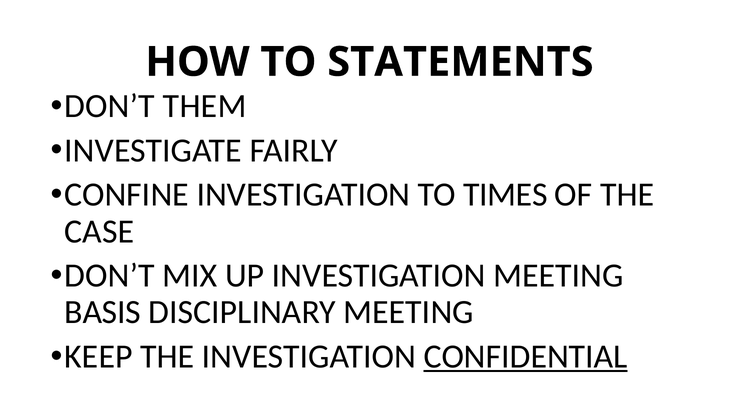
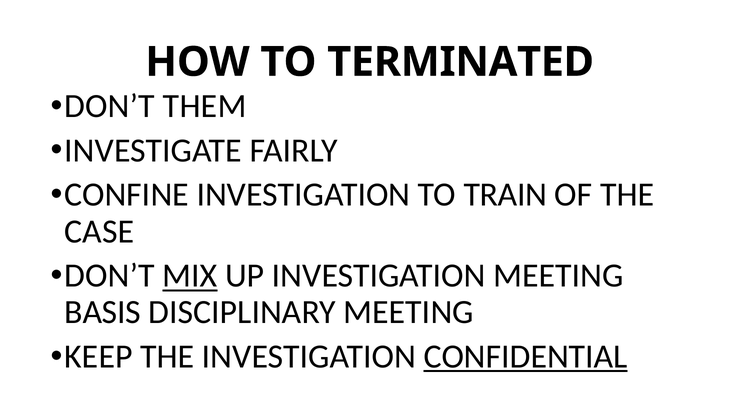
STATEMENTS: STATEMENTS -> TERMINATED (461, 62)
TIMES: TIMES -> TRAIN (505, 195)
MIX underline: none -> present (190, 276)
